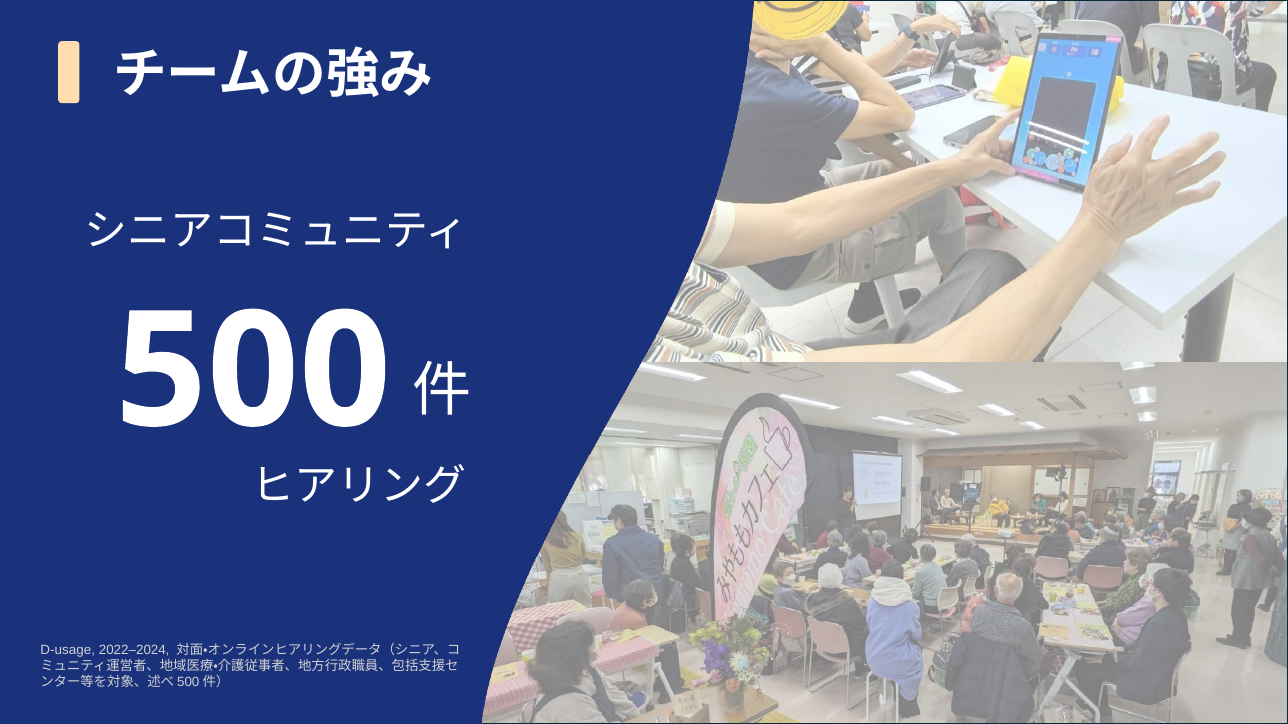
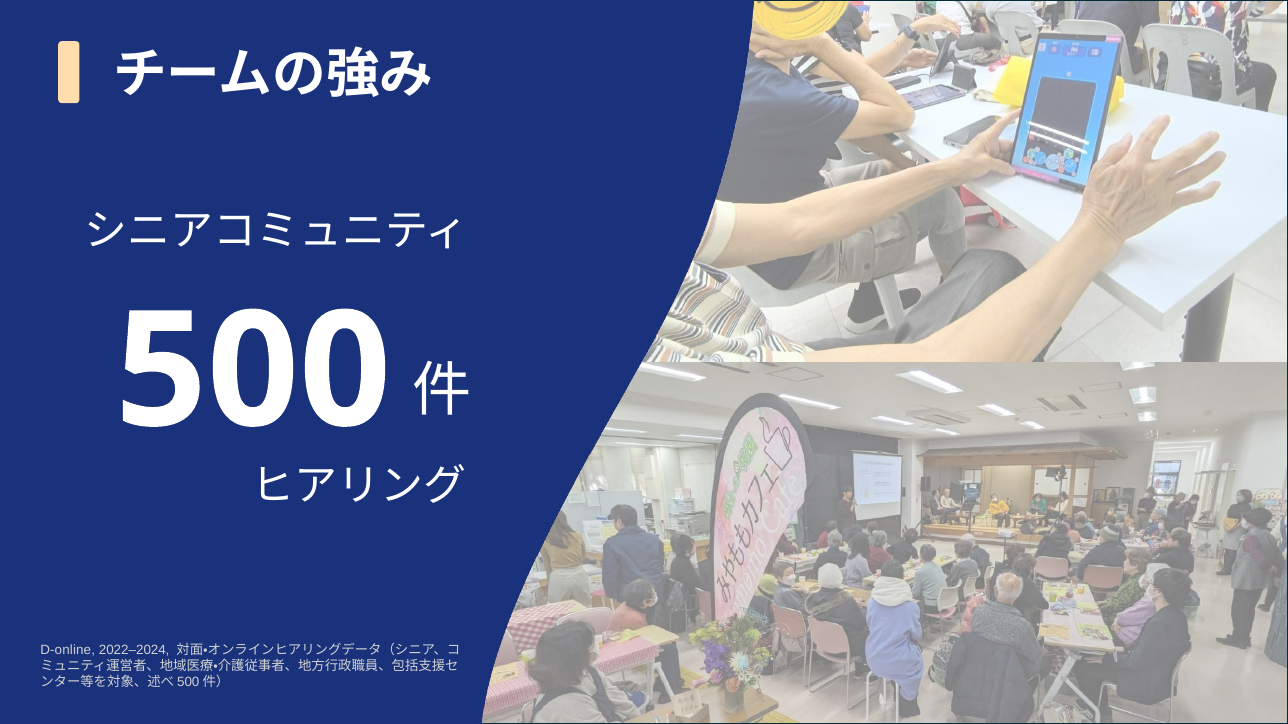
D-usage: D-usage -> D-online (68, 651)
